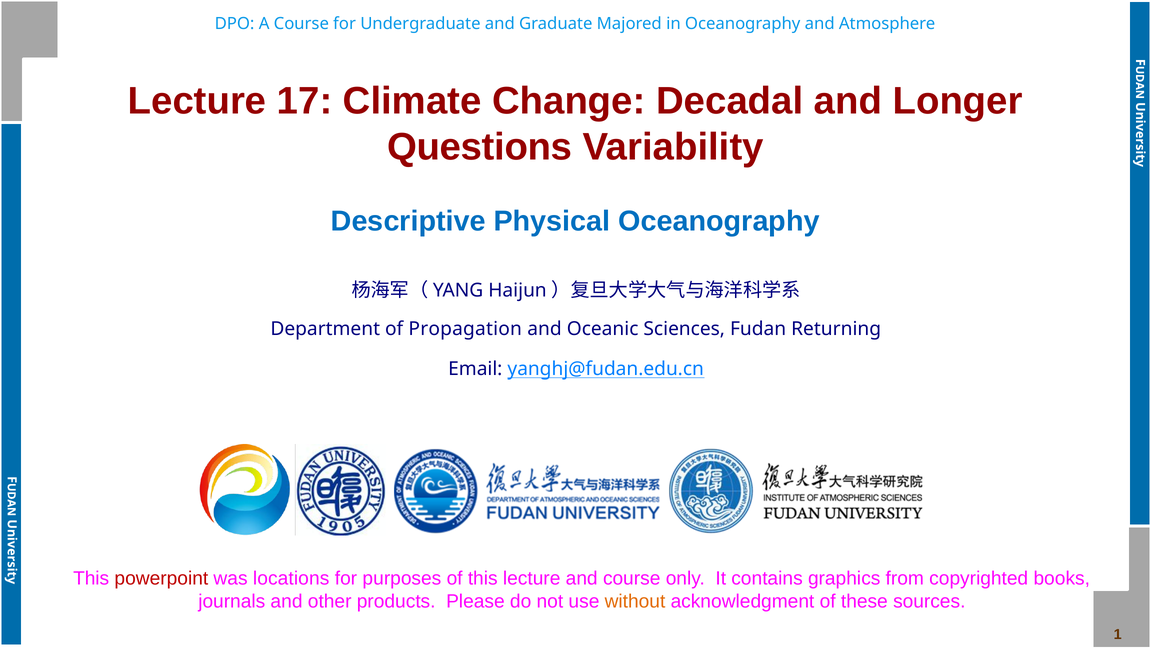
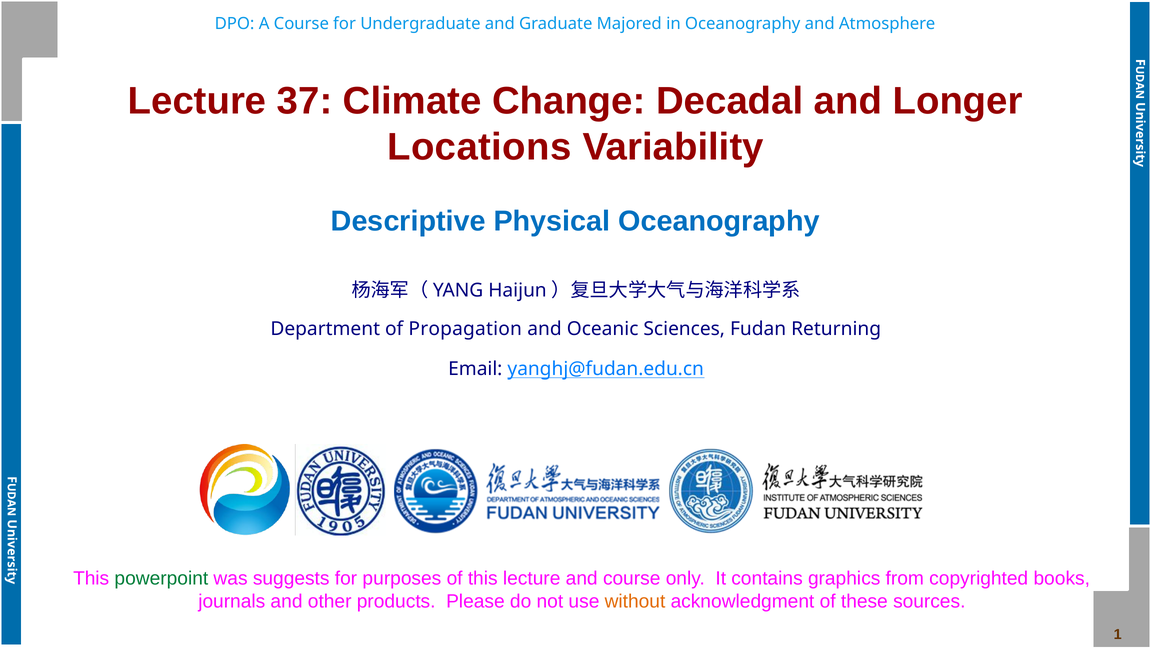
17: 17 -> 37 (305, 101)
Questions: Questions -> Locations (479, 147)
powerpoint colour: red -> green (161, 578)
locations: locations -> suggests (291, 578)
